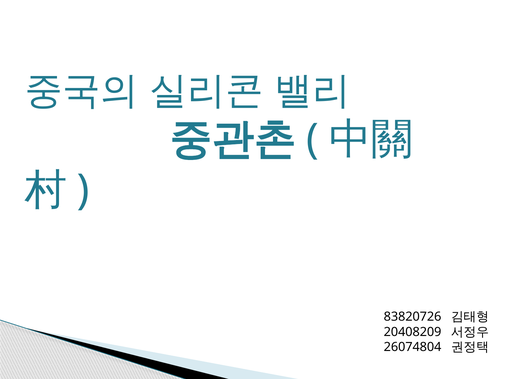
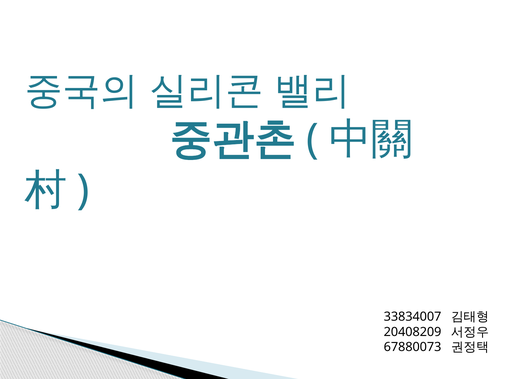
83820726: 83820726 -> 33834007 (413, 316)
26074804: 26074804 -> 67880073 (413, 347)
